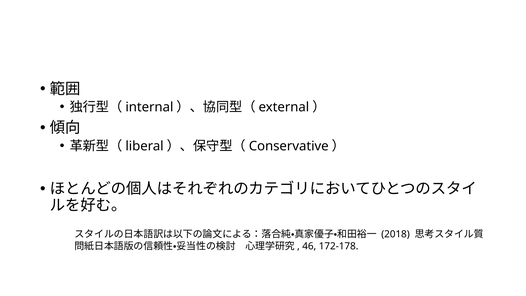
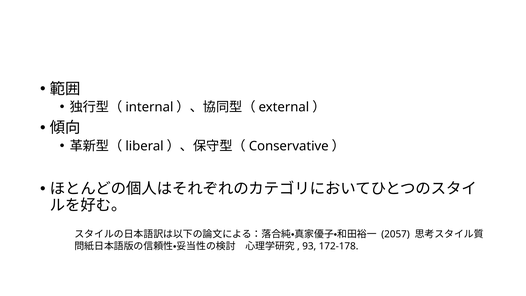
2018: 2018 -> 2057 (396, 234)
46: 46 -> 93 (309, 246)
